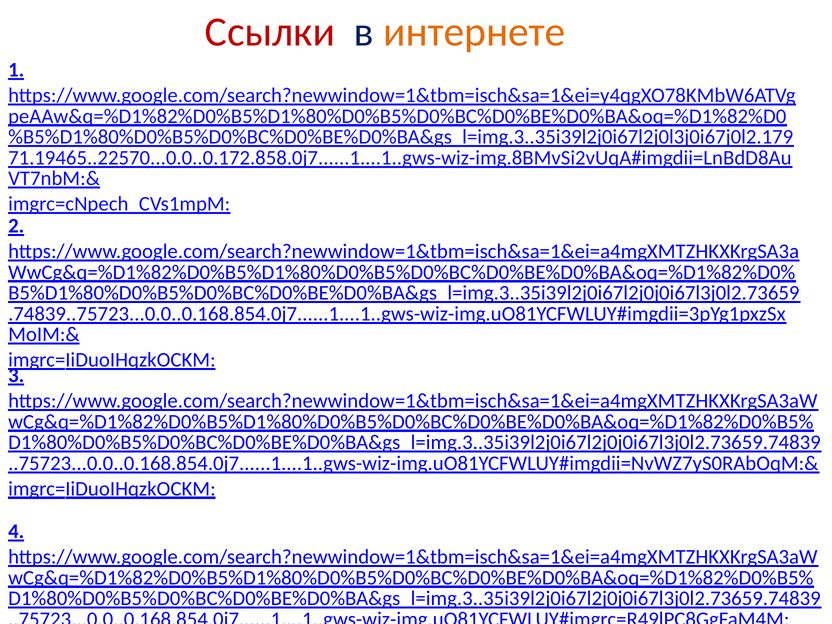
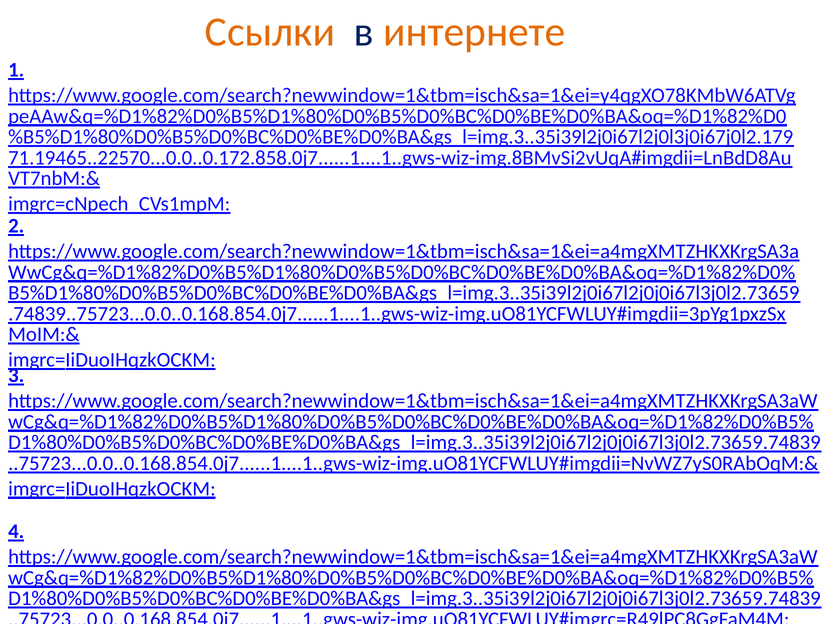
Ссылки colour: red -> orange (270, 32)
